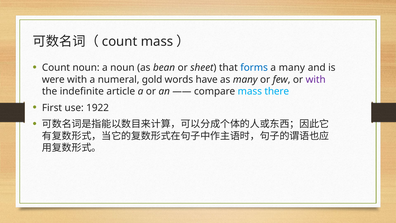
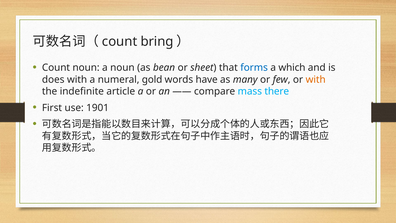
count mass: mass -> bring (157, 41)
a many: many -> which (292, 68)
were: were -> does (53, 79)
with colour: purple -> orange (316, 79)
1922: 1922 -> 1901 (98, 108)
